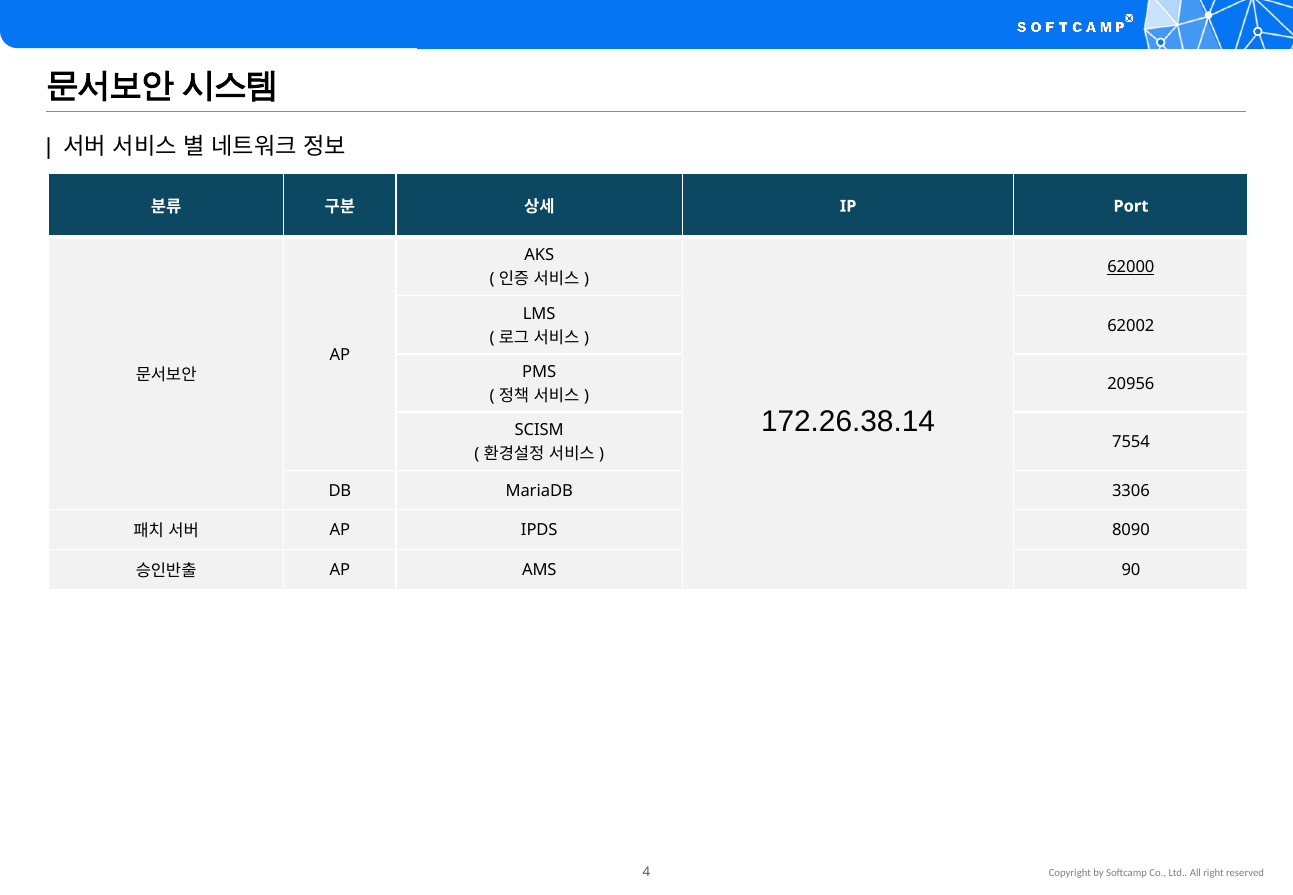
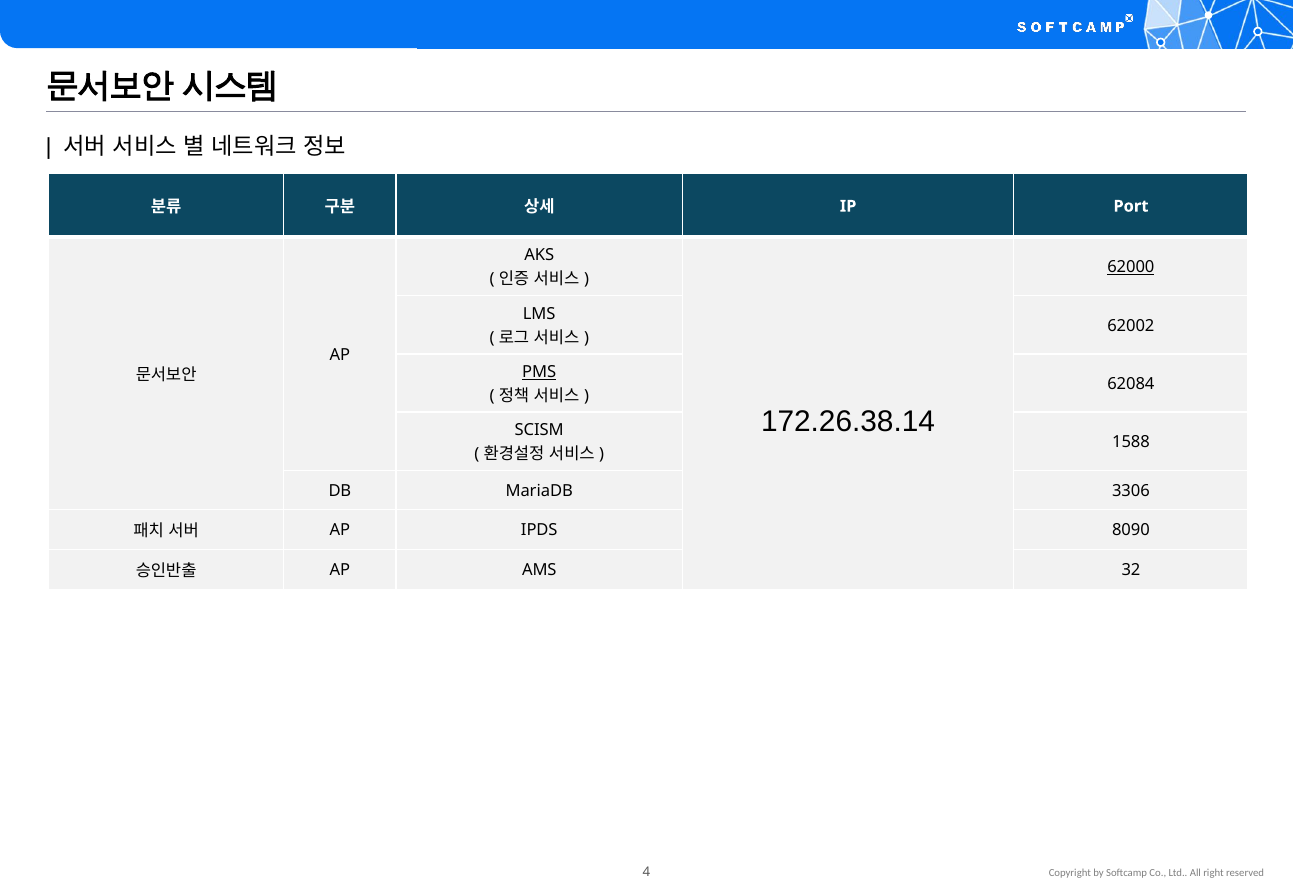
PMS underline: none -> present (539, 372)
20956: 20956 -> 62084 (1131, 384)
7554: 7554 -> 1588 (1131, 442)
90: 90 -> 32 (1131, 570)
